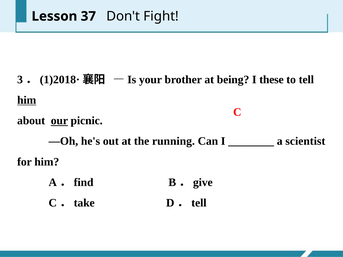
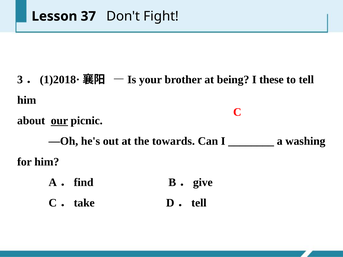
him underline: present -> none (27, 100)
running: running -> towards (173, 141)
scientist: scientist -> washing (305, 141)
